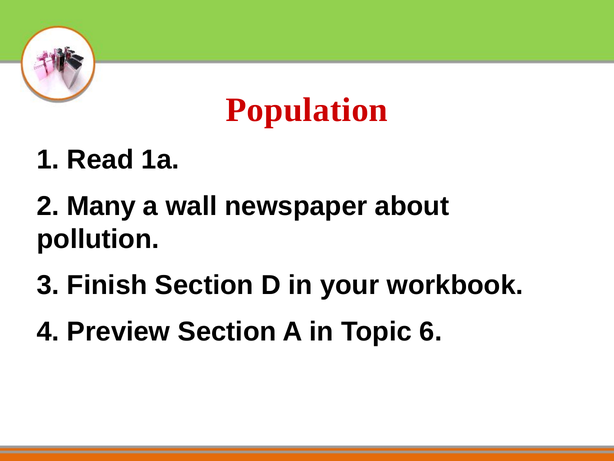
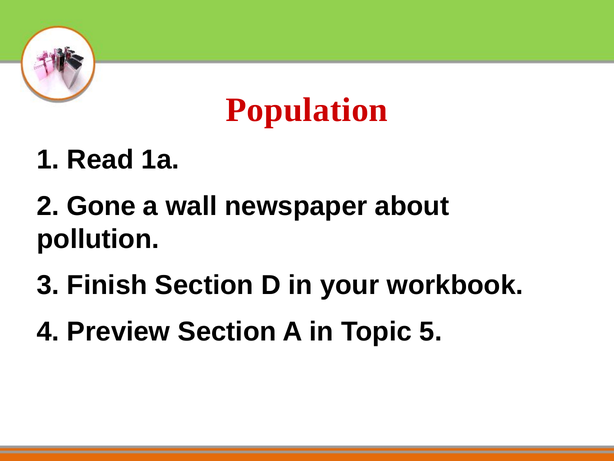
Many: Many -> Gone (101, 206)
6: 6 -> 5 (431, 332)
